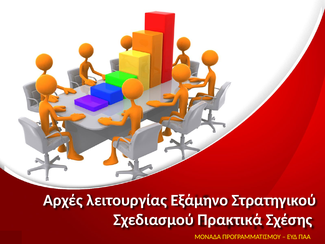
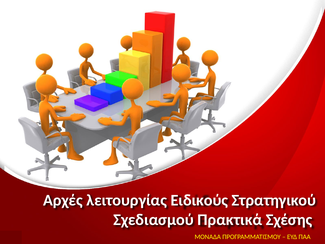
Εξάμηνο: Εξάμηνο -> Ειδικούς (199, 200)
